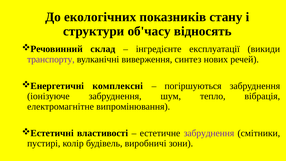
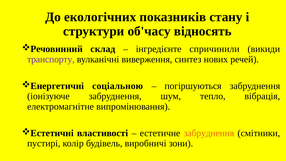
експлуатації: експлуатації -> спричинили (214, 49)
комплексні: комплексні -> соціальною (118, 86)
забруднення colour: purple -> orange (209, 133)
